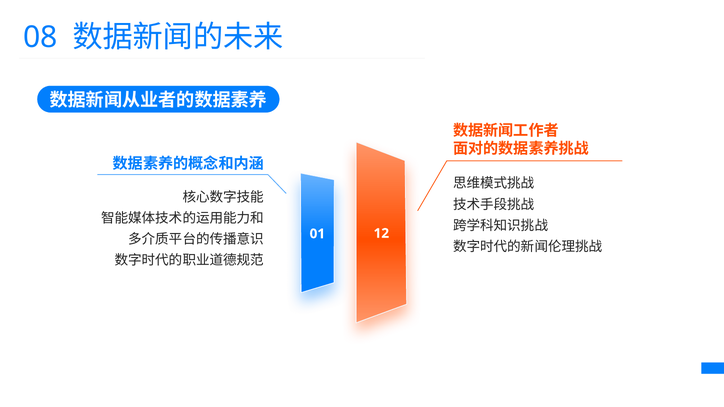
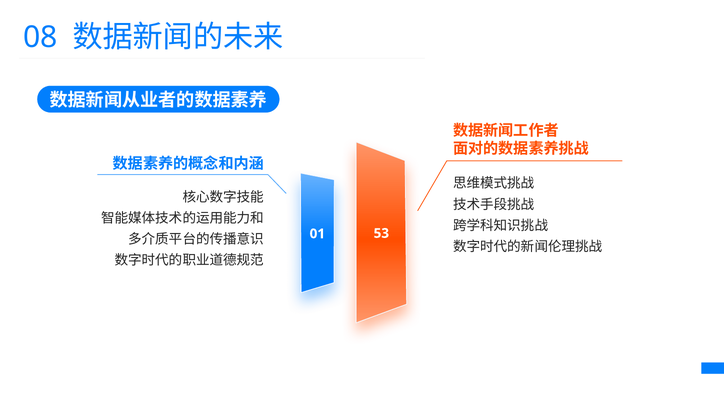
12: 12 -> 53 (381, 233)
